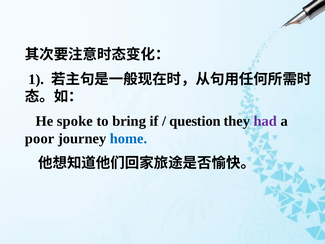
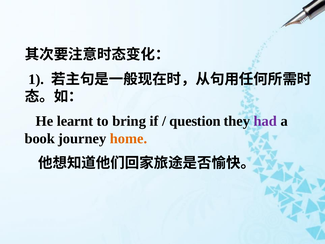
spoke: spoke -> learnt (75, 121)
poor: poor -> book (40, 138)
home colour: blue -> orange (129, 138)
